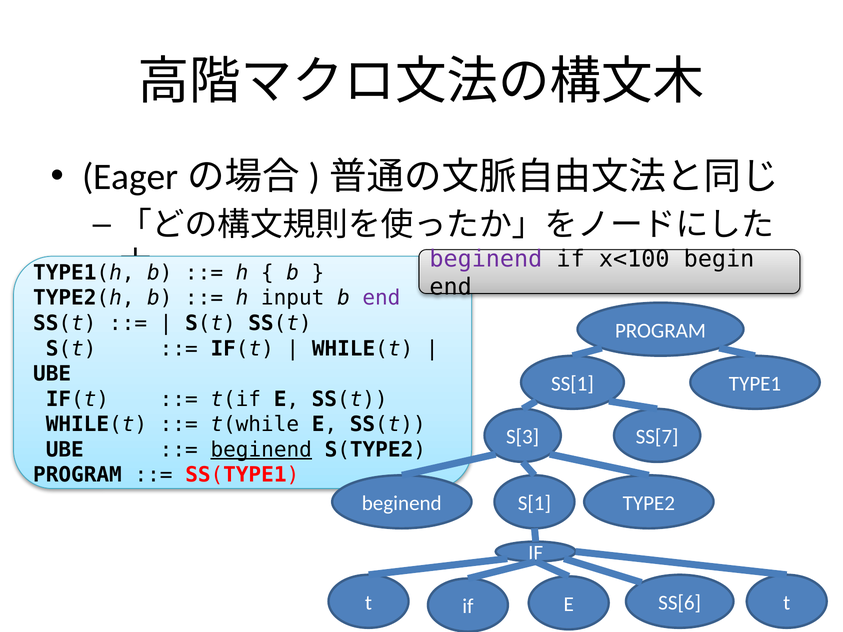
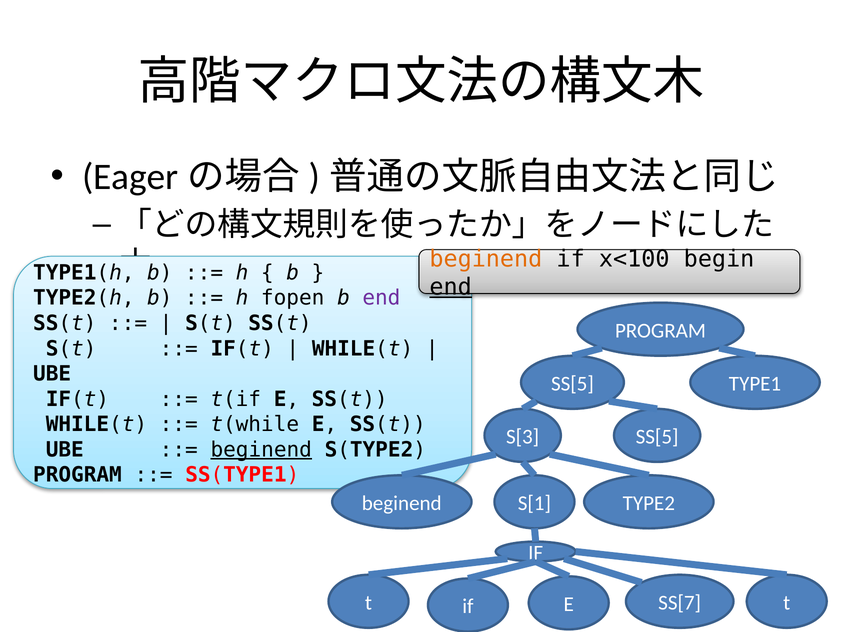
beginend colour: purple -> orange (486, 259)
end underline: none -> present (451, 287)
input: input -> fopen (293, 298)
SS[1: SS[1 -> SS[5 (572, 384)
S[3 SS[7: SS[7 -> SS[5 (657, 437)
SS[6: SS[6 -> SS[7 (680, 603)
